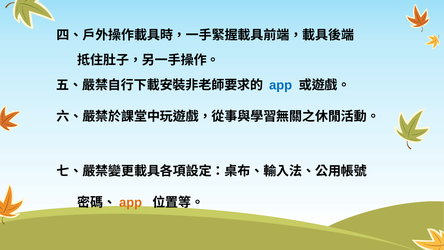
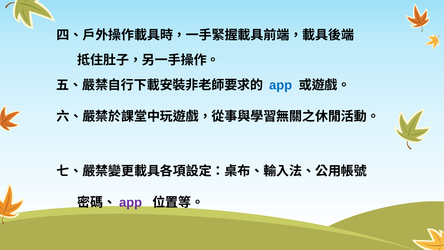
app colour: orange -> purple (131, 202)
